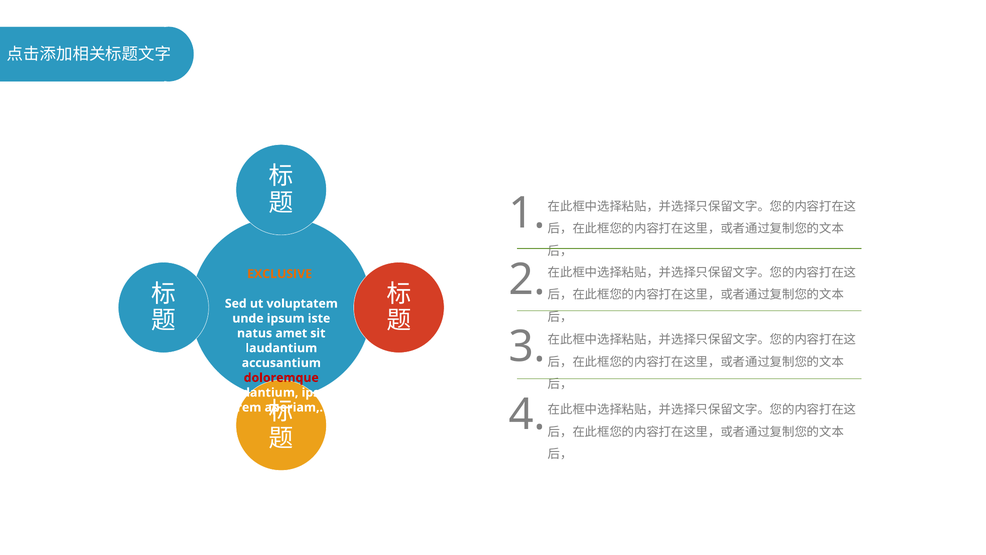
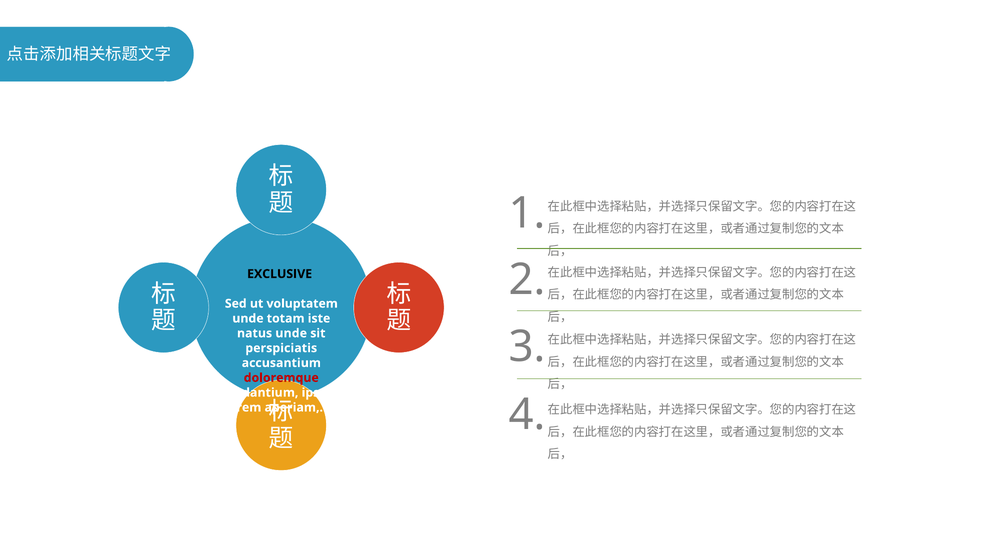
EXCLUSIVE colour: orange -> black (280, 274)
unde ipsum: ipsum -> totam (286, 318)
natus amet: amet -> unde (291, 333)
laudantium: laudantium -> perspiciatis (281, 348)
